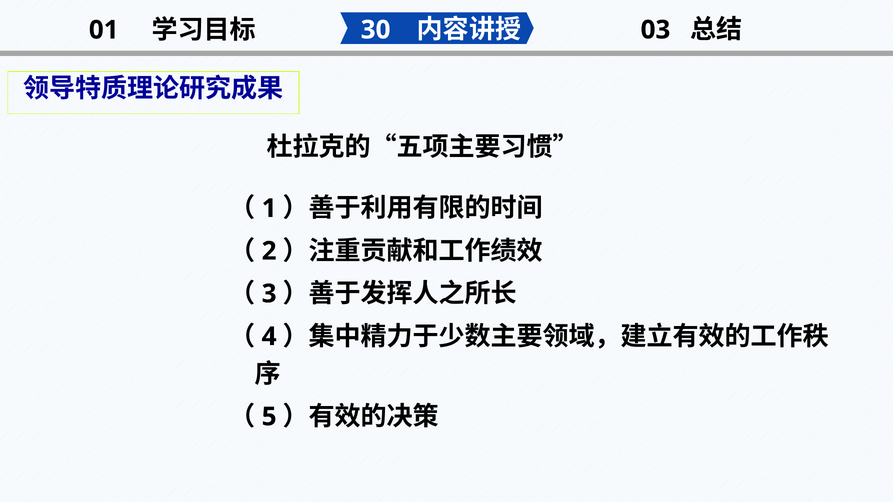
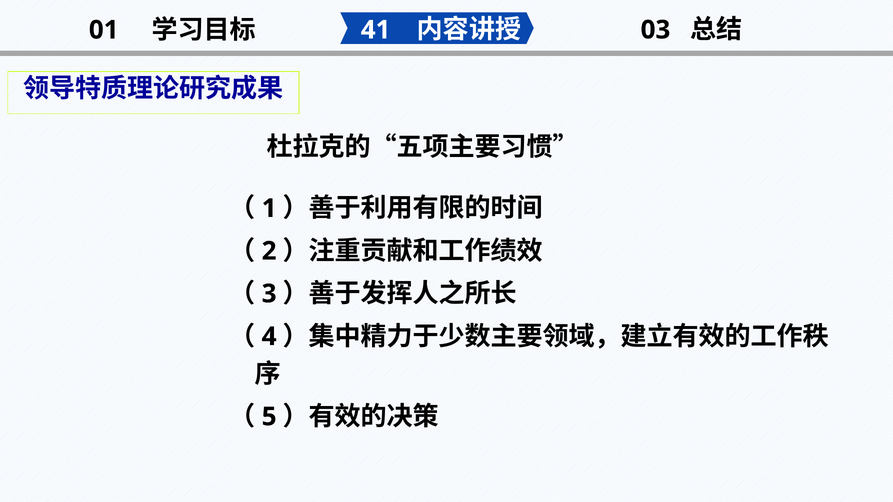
30: 30 -> 41 (376, 30)
